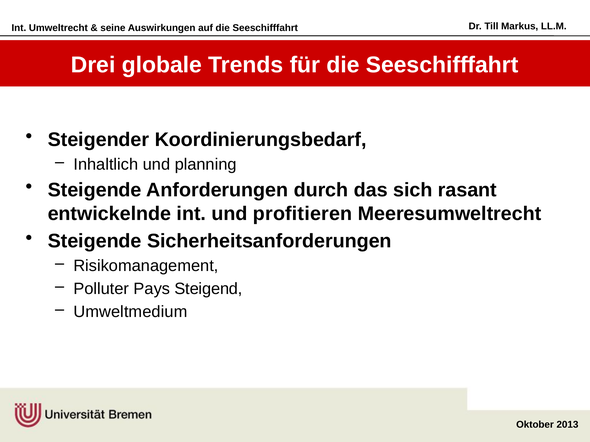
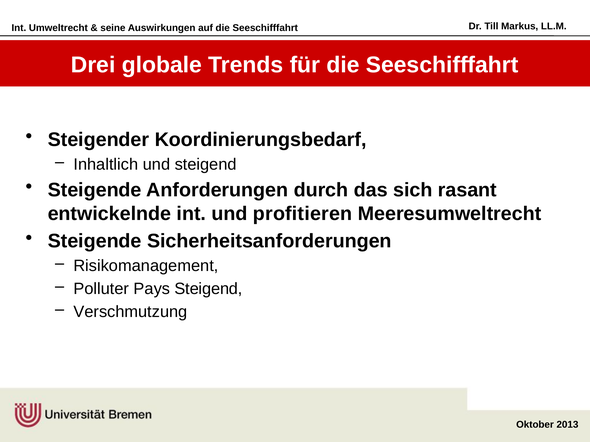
und planning: planning -> steigend (206, 164)
Umweltmedium: Umweltmedium -> Verschmutzung (130, 312)
